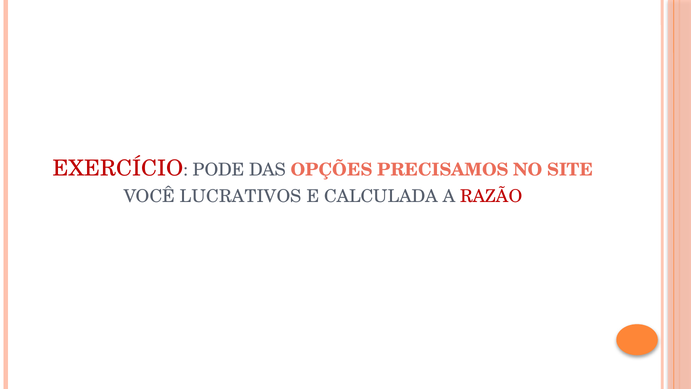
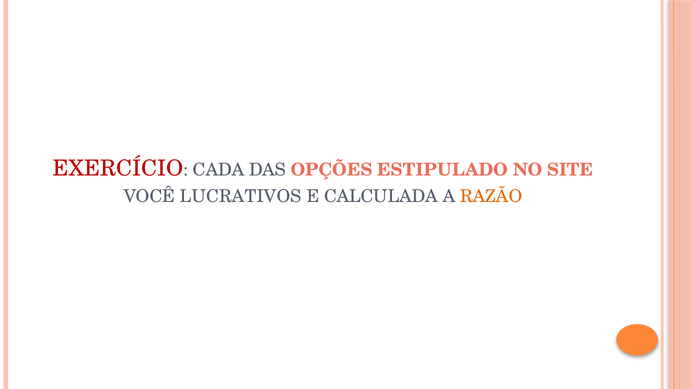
PODE: PODE -> CADA (219, 170)
PRECISAMOS: PRECISAMOS -> ESTIPULADO (443, 170)
RAZÃO colour: red -> orange (491, 196)
